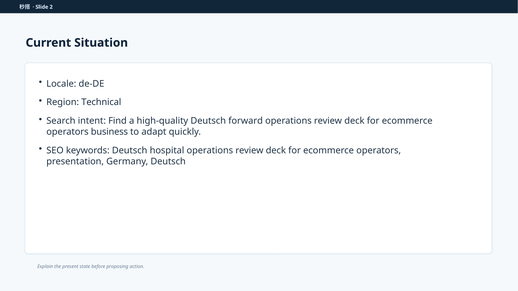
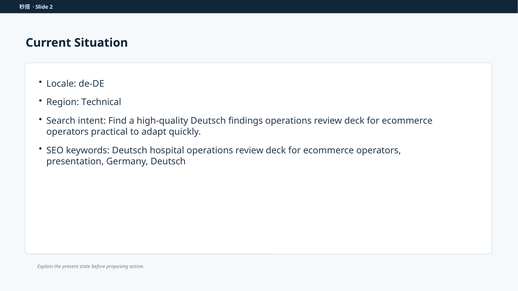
forward: forward -> findings (246, 121)
business: business -> practical (109, 132)
